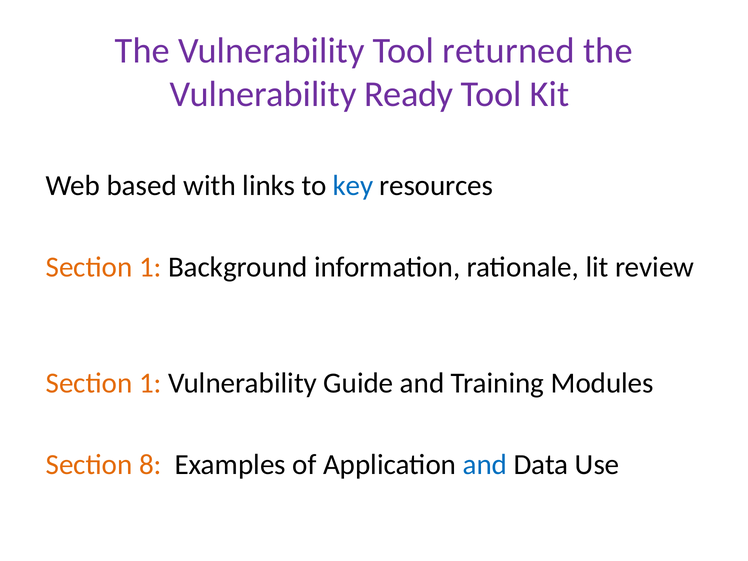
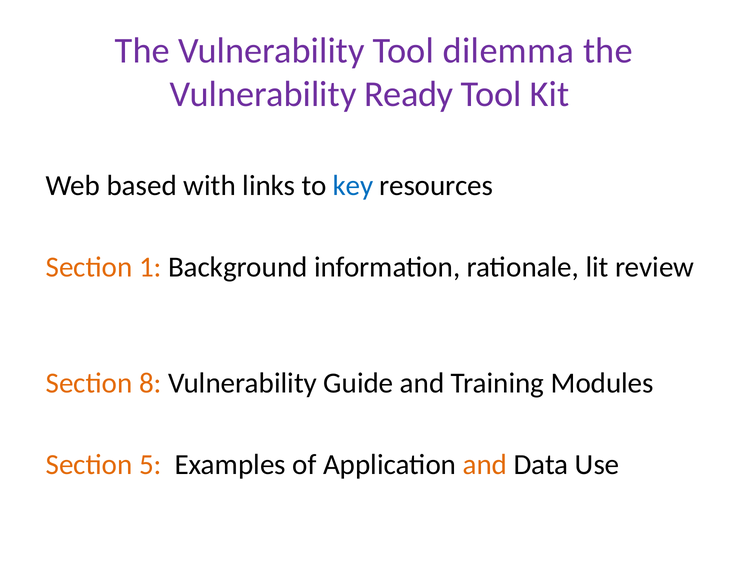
returned: returned -> dilemma (508, 51)
1: 1 -> 8 (150, 383)
8: 8 -> 5 (150, 465)
and colour: blue -> orange (485, 465)
